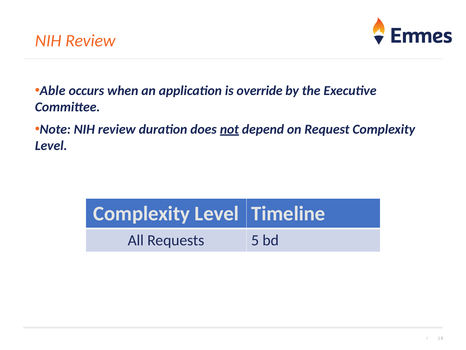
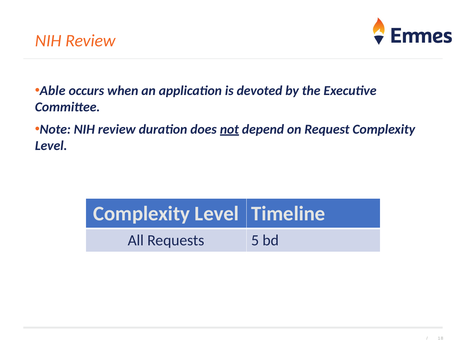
override: override -> devoted (260, 91)
